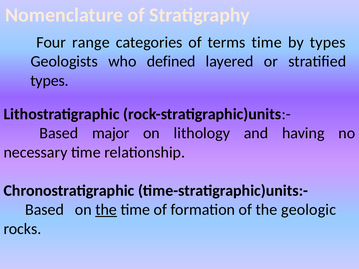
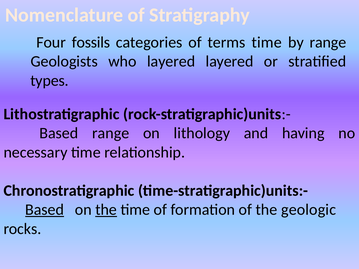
range: range -> fossils (91, 42)
by types: types -> range (328, 42)
who defined: defined -> layered (171, 62)
Based major: major -> range (111, 133)
Based underline: none -> present (45, 210)
